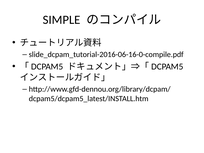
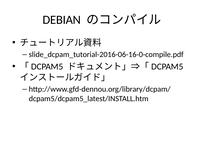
SIMPLE: SIMPLE -> DEBIAN (62, 20)
